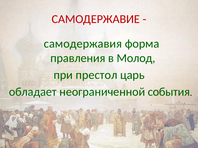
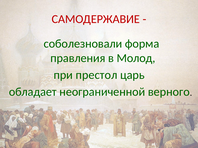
самодержавия: самодержавия -> соболезновали (83, 44)
события: события -> верного (169, 92)
